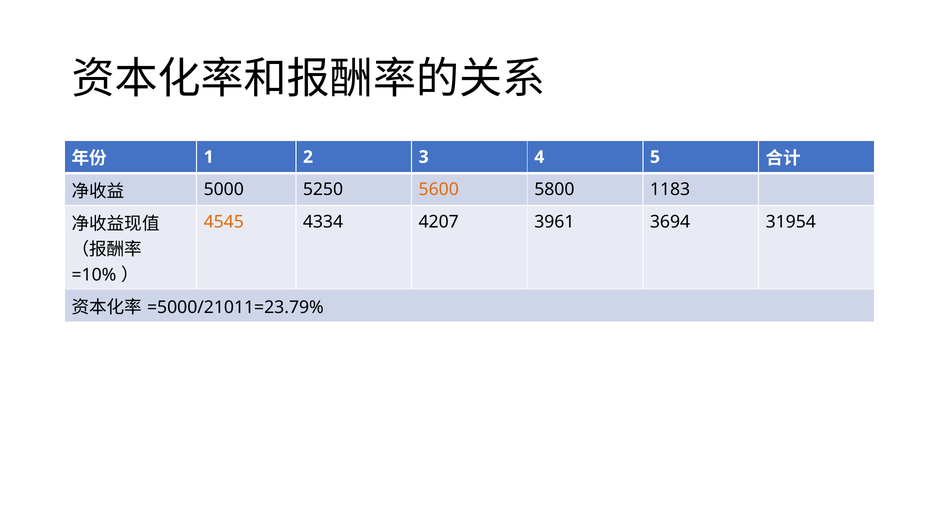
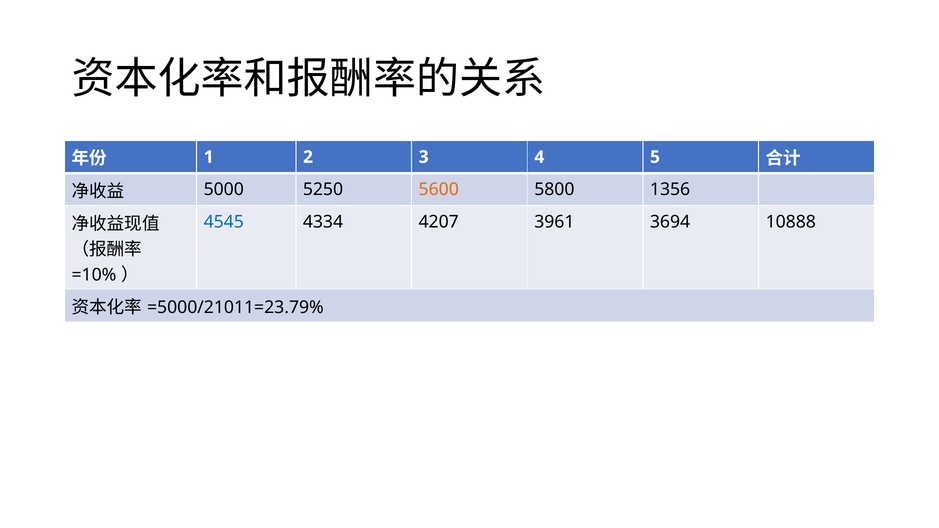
1183: 1183 -> 1356 (670, 190)
4545 colour: orange -> blue (224, 222)
31954: 31954 -> 10888 (791, 222)
